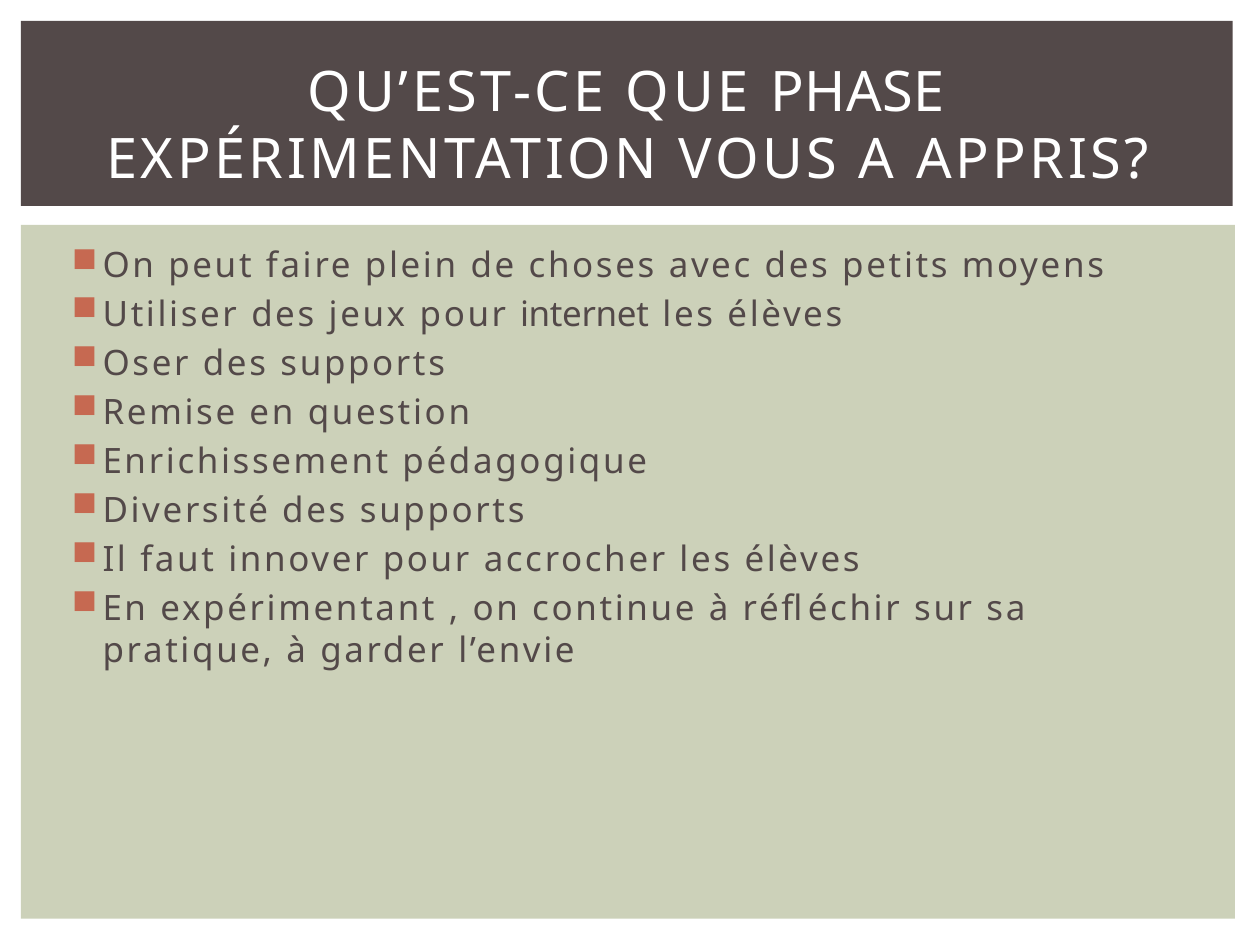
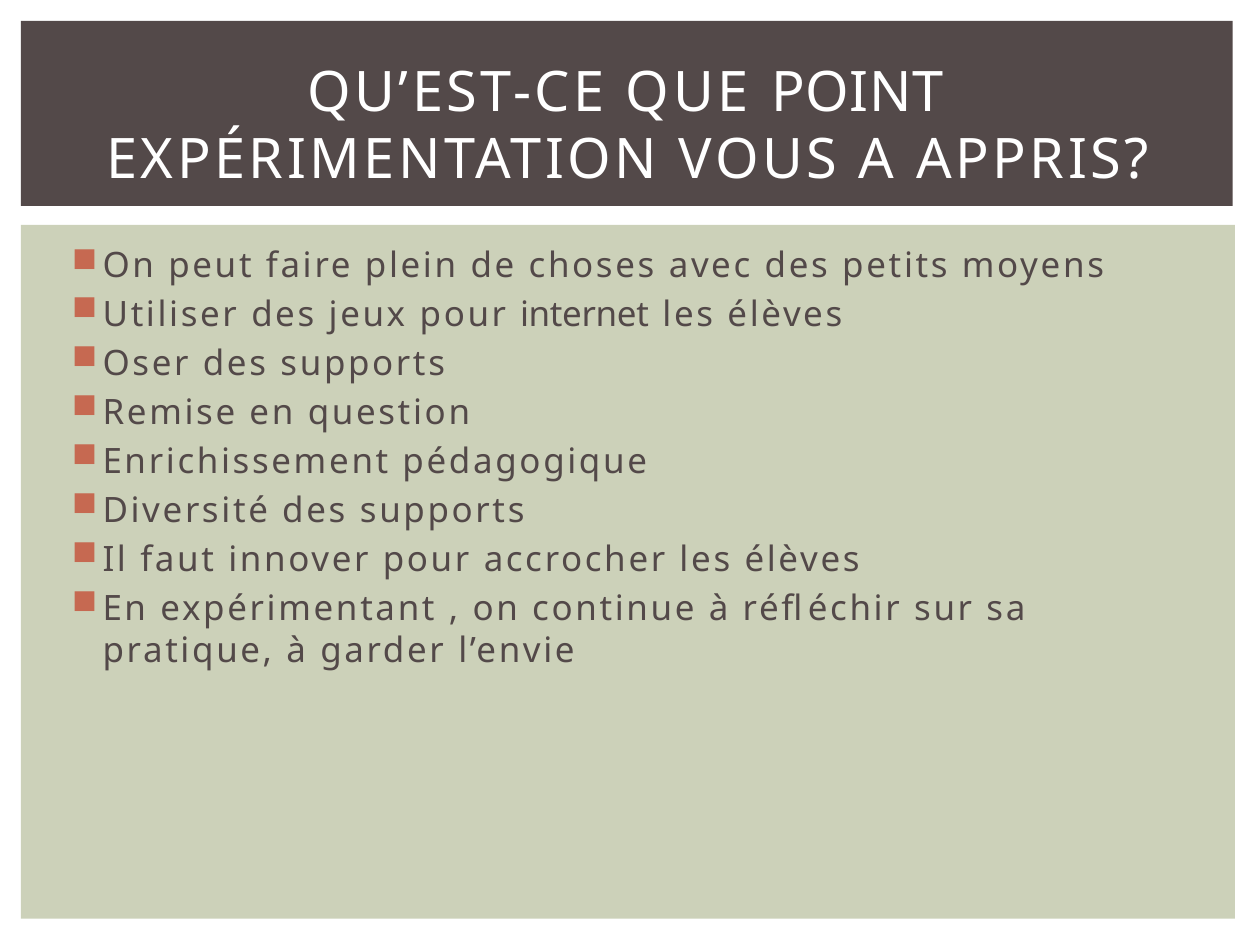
PHASE: PHASE -> POINT (857, 93)
